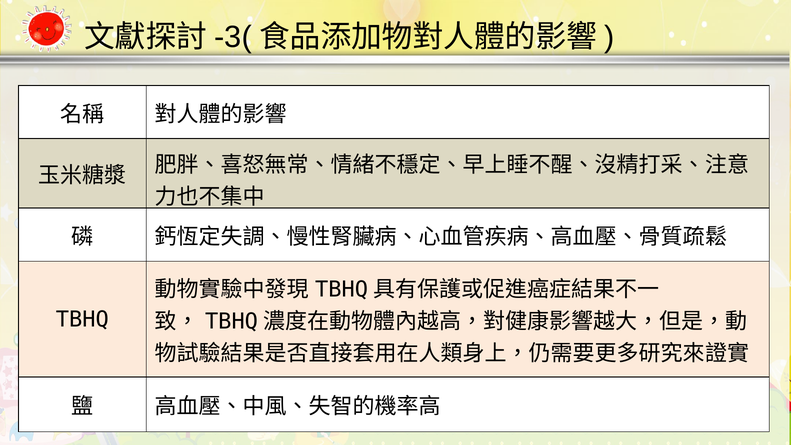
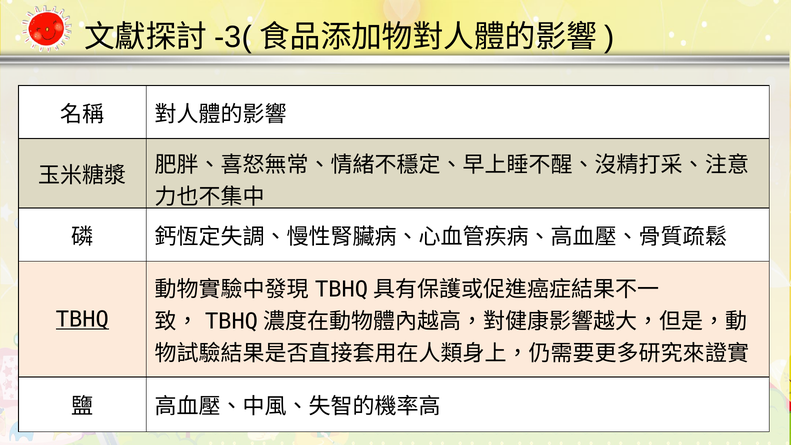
TBHQ underline: none -> present (82, 319)
